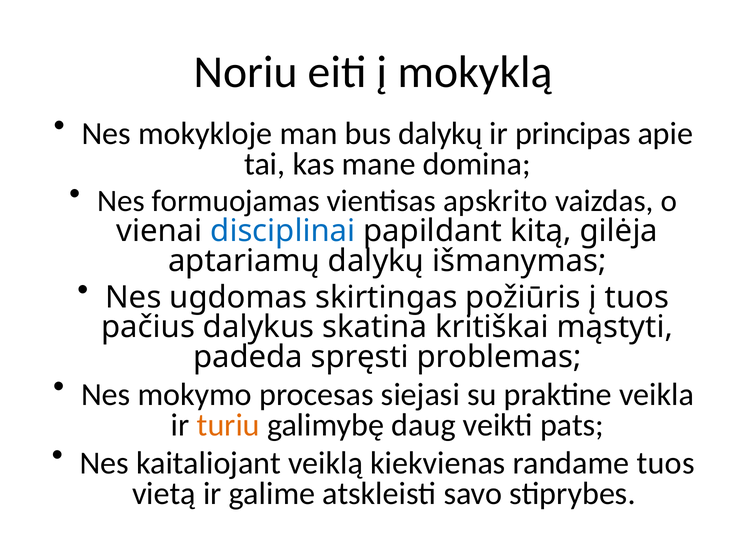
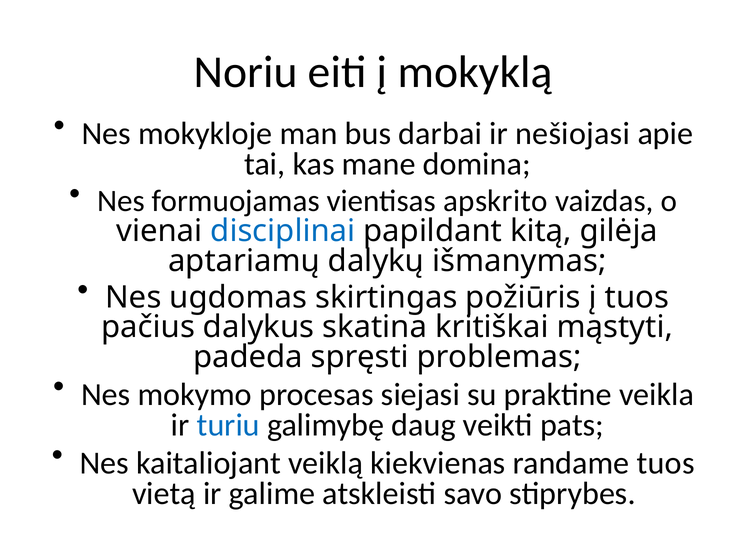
bus dalykų: dalykų -> darbai (440, 134)
principas: principas -> nešiojasi (573, 134)
turiu colour: orange -> blue (228, 425)
